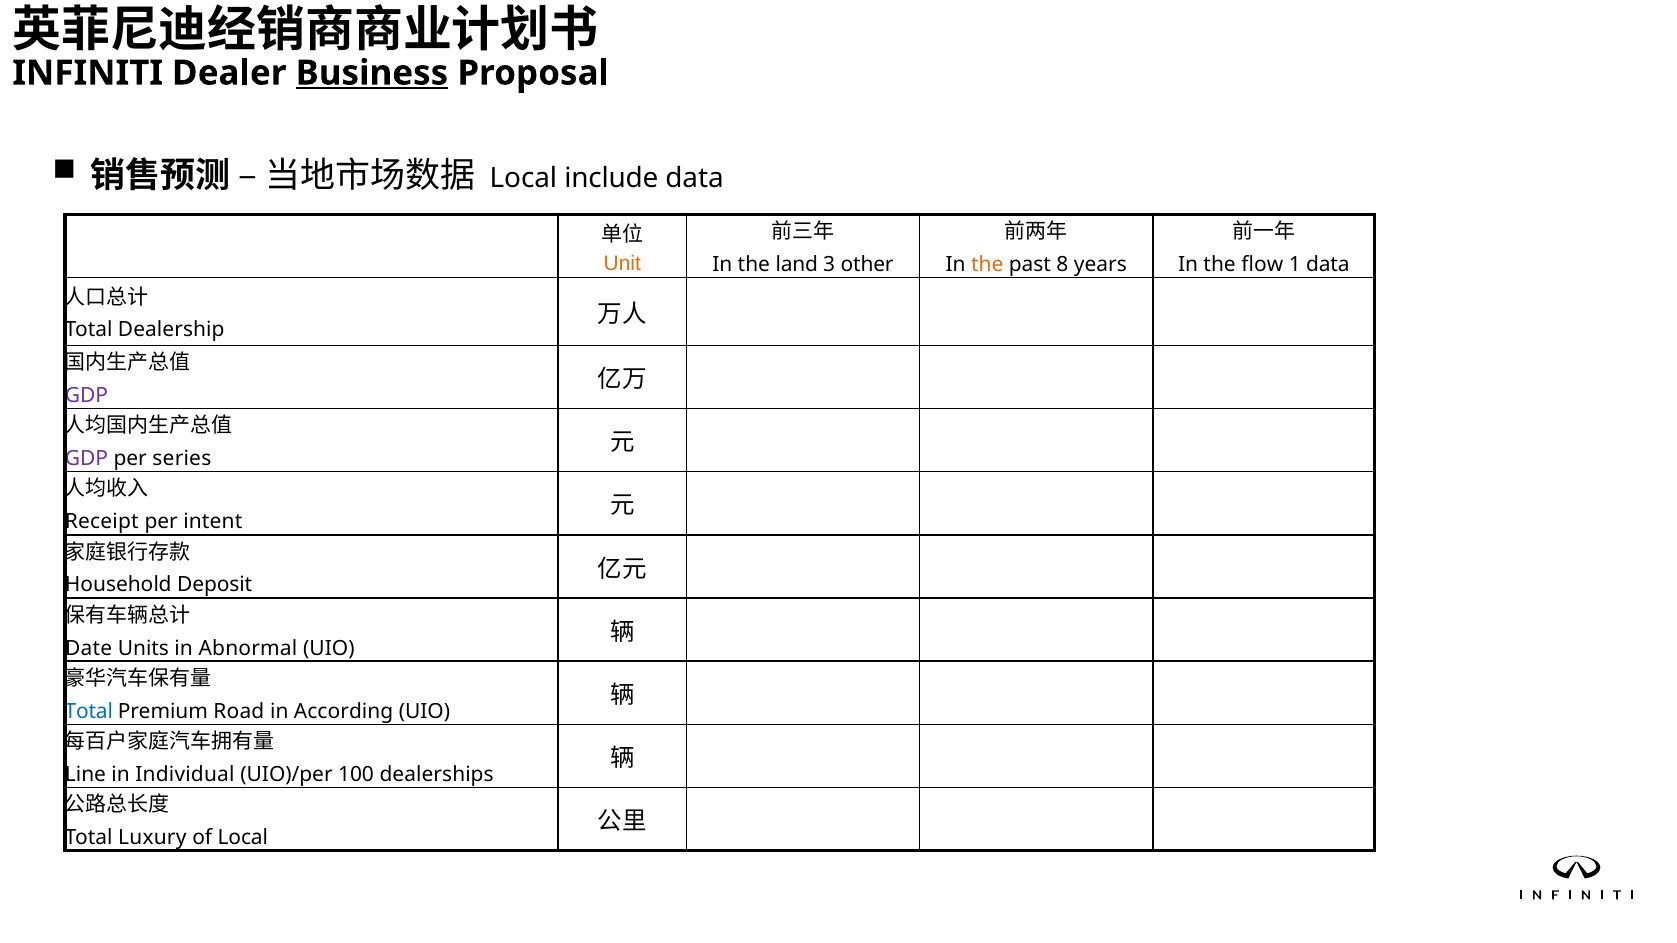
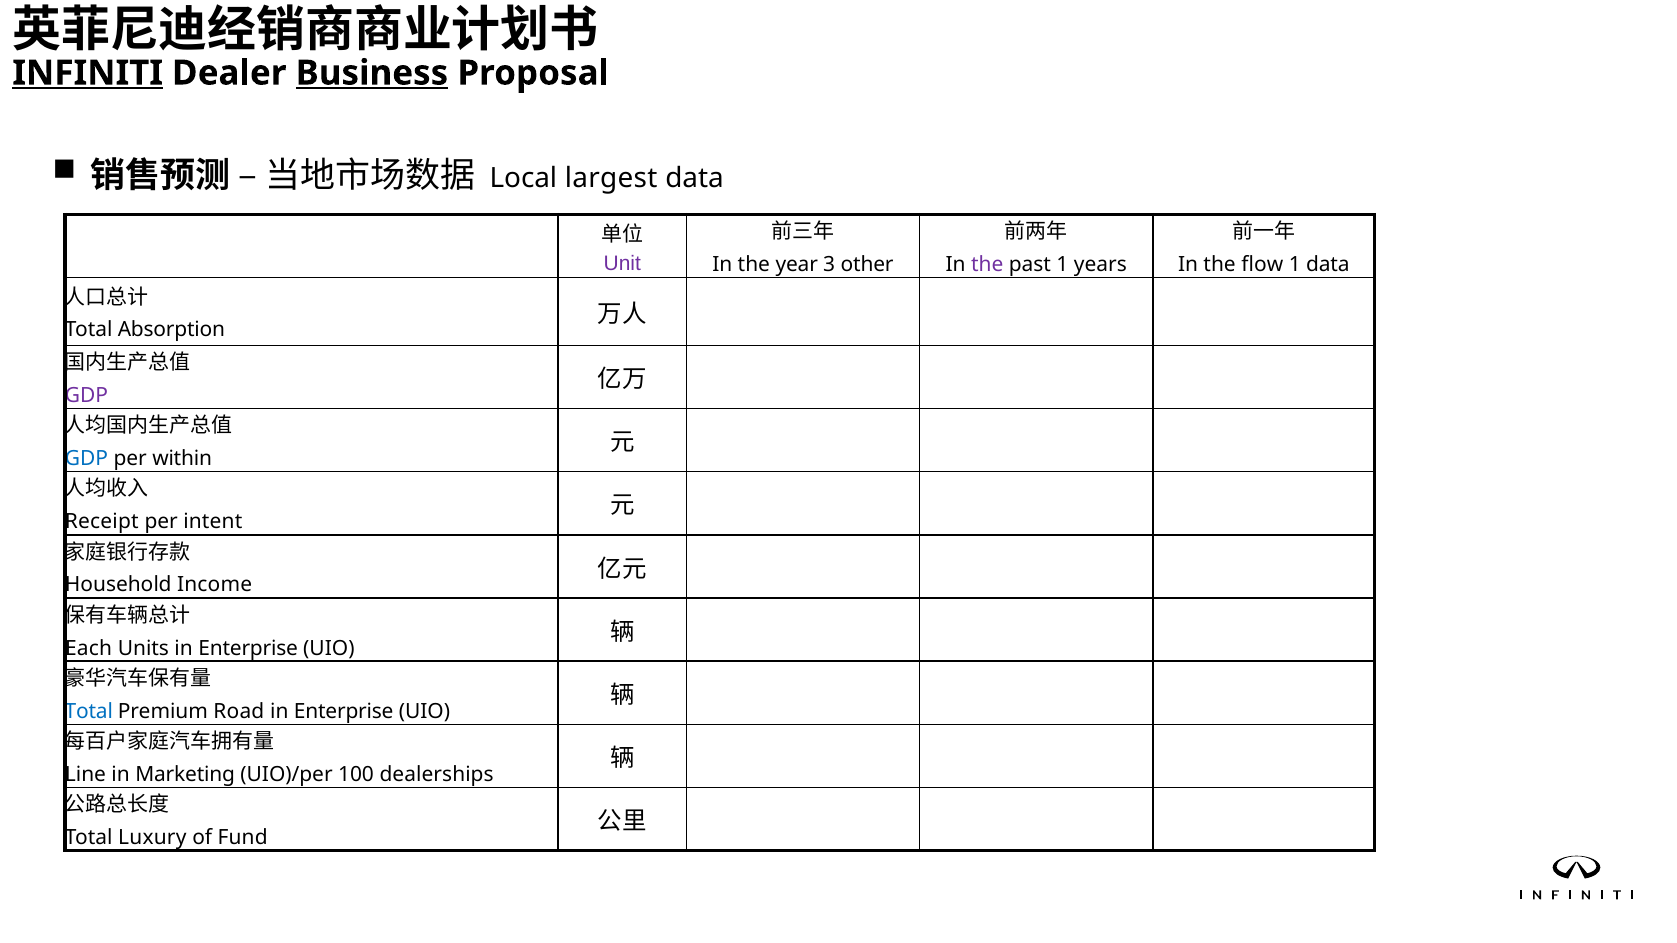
INFINITI underline: none -> present (88, 73)
include: include -> largest (611, 178)
Unit colour: orange -> purple (622, 264)
land: land -> year (797, 265)
the colour: orange -> purple (987, 265)
past 8: 8 -> 1 (1062, 265)
Dealership: Dealership -> Absorption (171, 330)
GDP colour: purple -> blue (87, 459)
series: series -> within (182, 459)
Deposit: Deposit -> Income (215, 585)
Date: Date -> Each (89, 648)
Units in Abnormal: Abnormal -> Enterprise (248, 648)
According: According -> Enterprise (344, 711)
Individual: Individual -> Marketing (185, 775)
of Local: Local -> Fund (243, 838)
